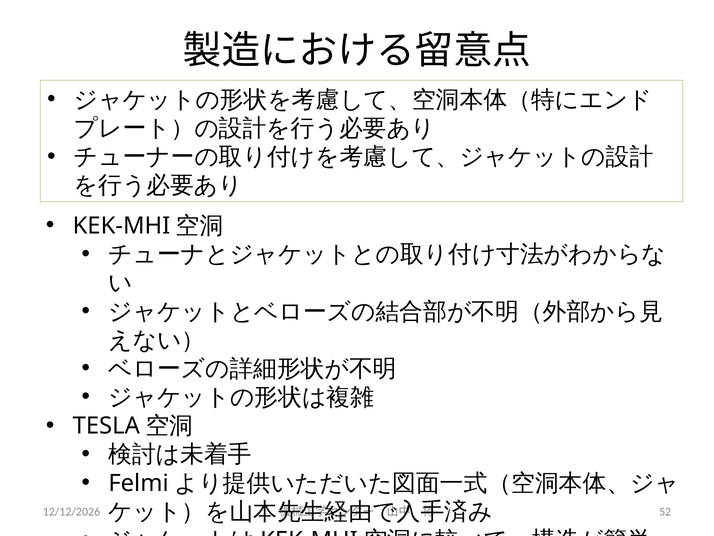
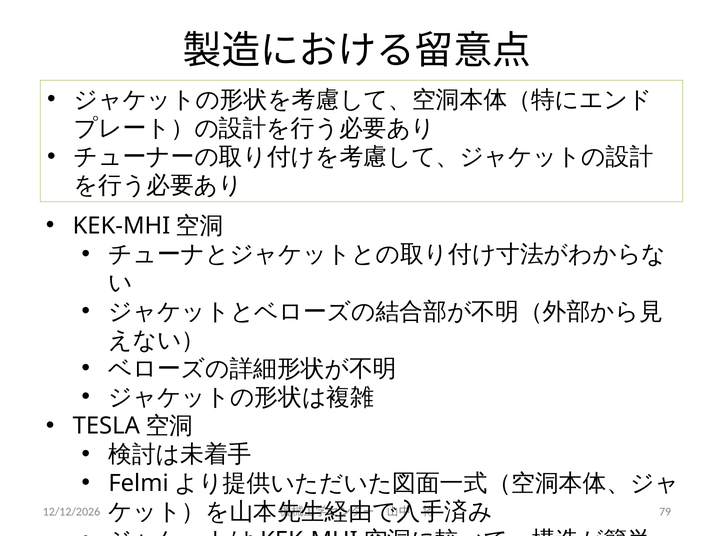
52: 52 -> 79 (665, 511)
